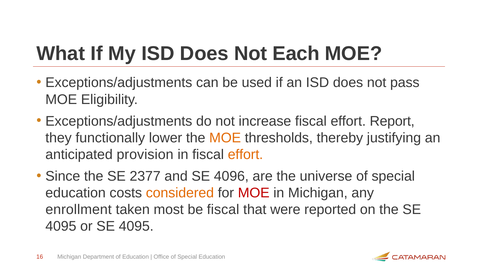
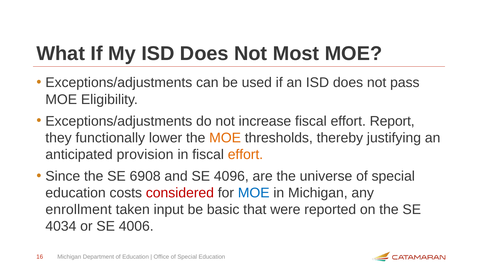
Each: Each -> Most (296, 54)
2377: 2377 -> 6908 (145, 176)
considered colour: orange -> red (180, 193)
MOE colour: red -> blue (254, 193)
most: most -> input (169, 210)
be fiscal: fiscal -> basic (223, 210)
4095: 4095 -> 4034 (61, 226)
or SE 4095: 4095 -> 4006 (136, 226)
